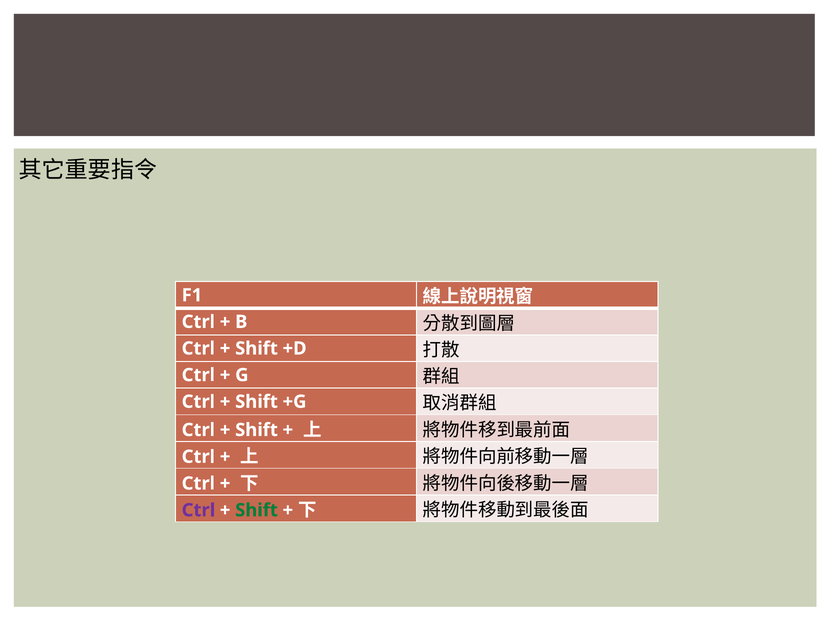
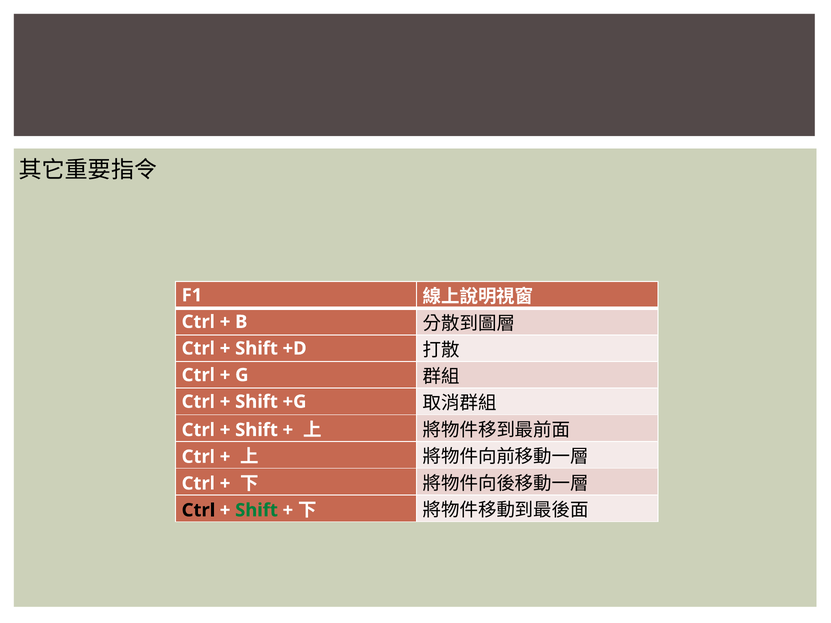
Ctrl colour: purple -> black (198, 510)
